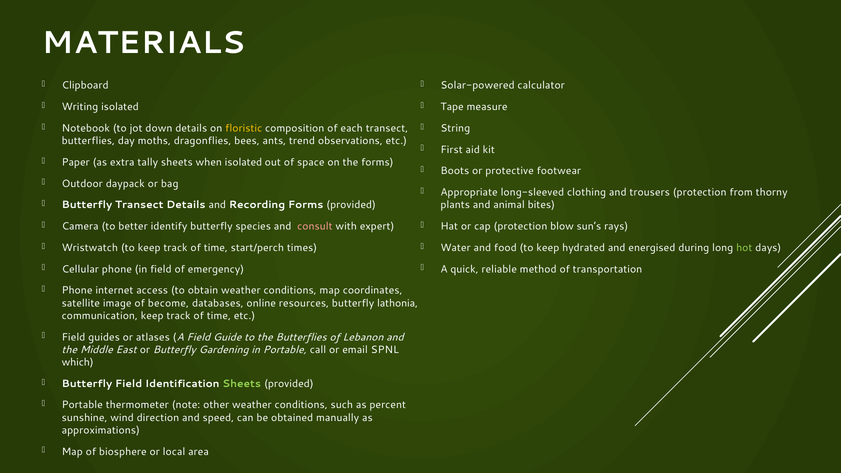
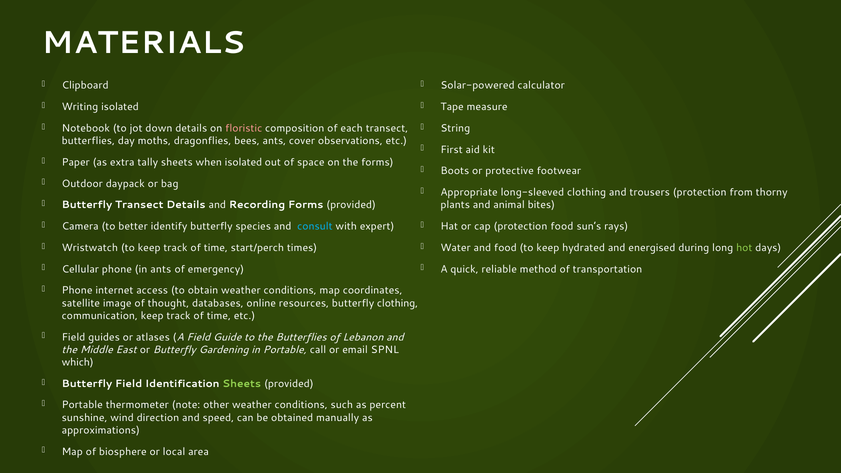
floristic colour: yellow -> pink (244, 128)
trend: trend -> cover (302, 141)
consult colour: pink -> light blue (315, 226)
protection blow: blow -> food (562, 226)
in field: field -> ants (161, 269)
become: become -> thought (168, 303)
butterfly lathonia: lathonia -> clothing (398, 303)
